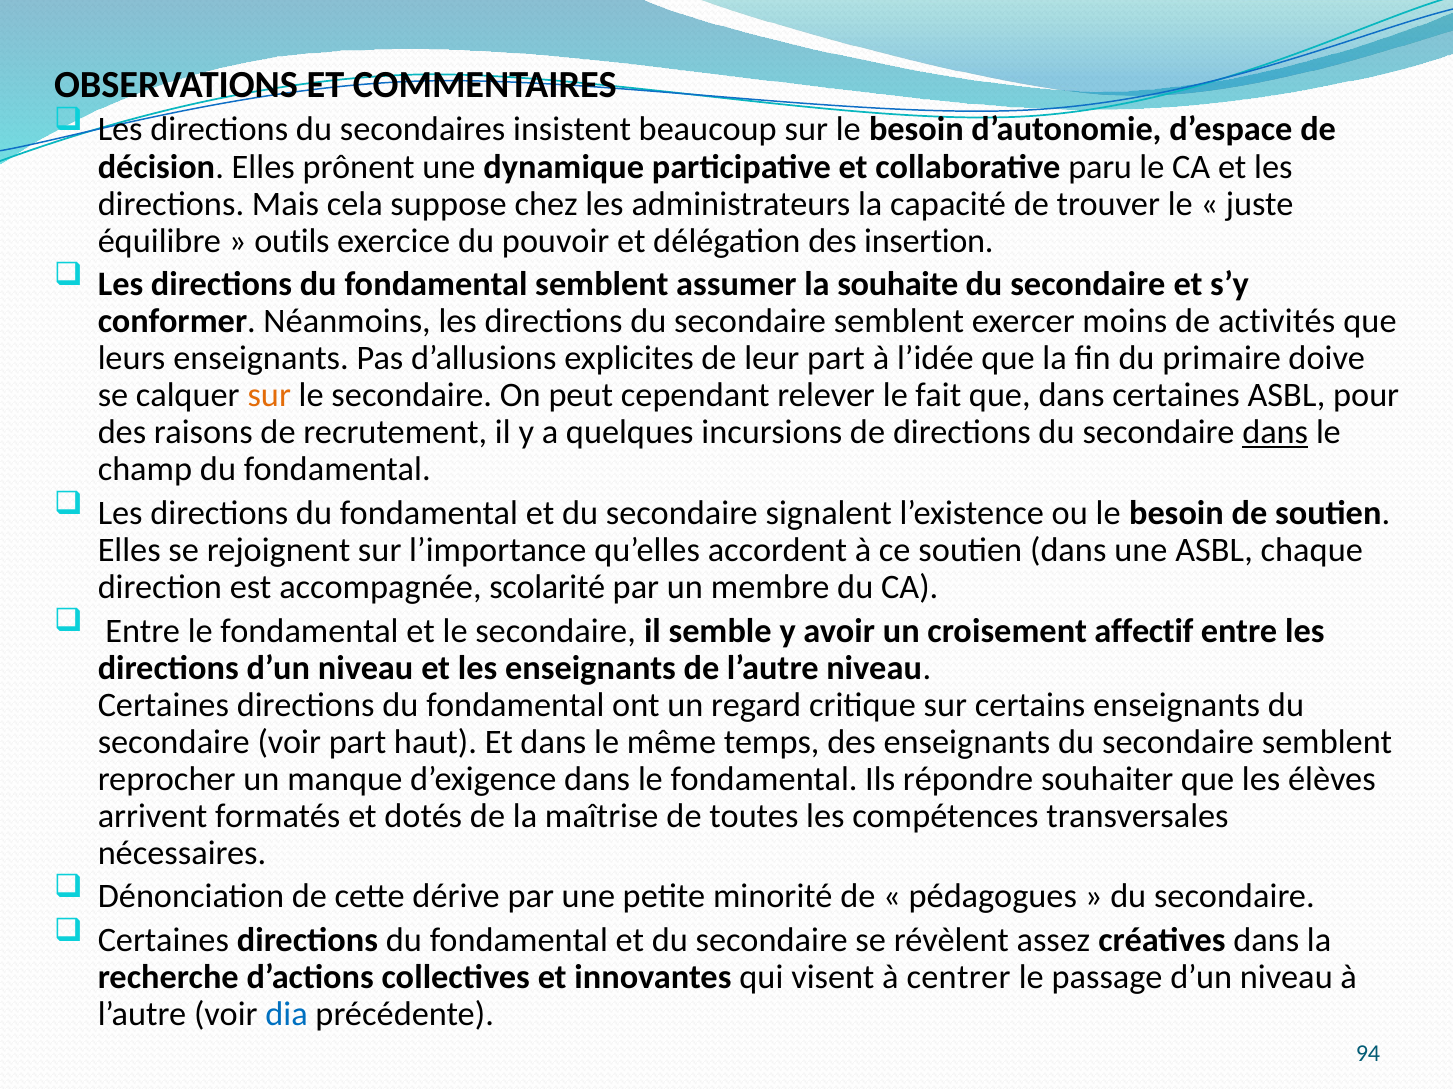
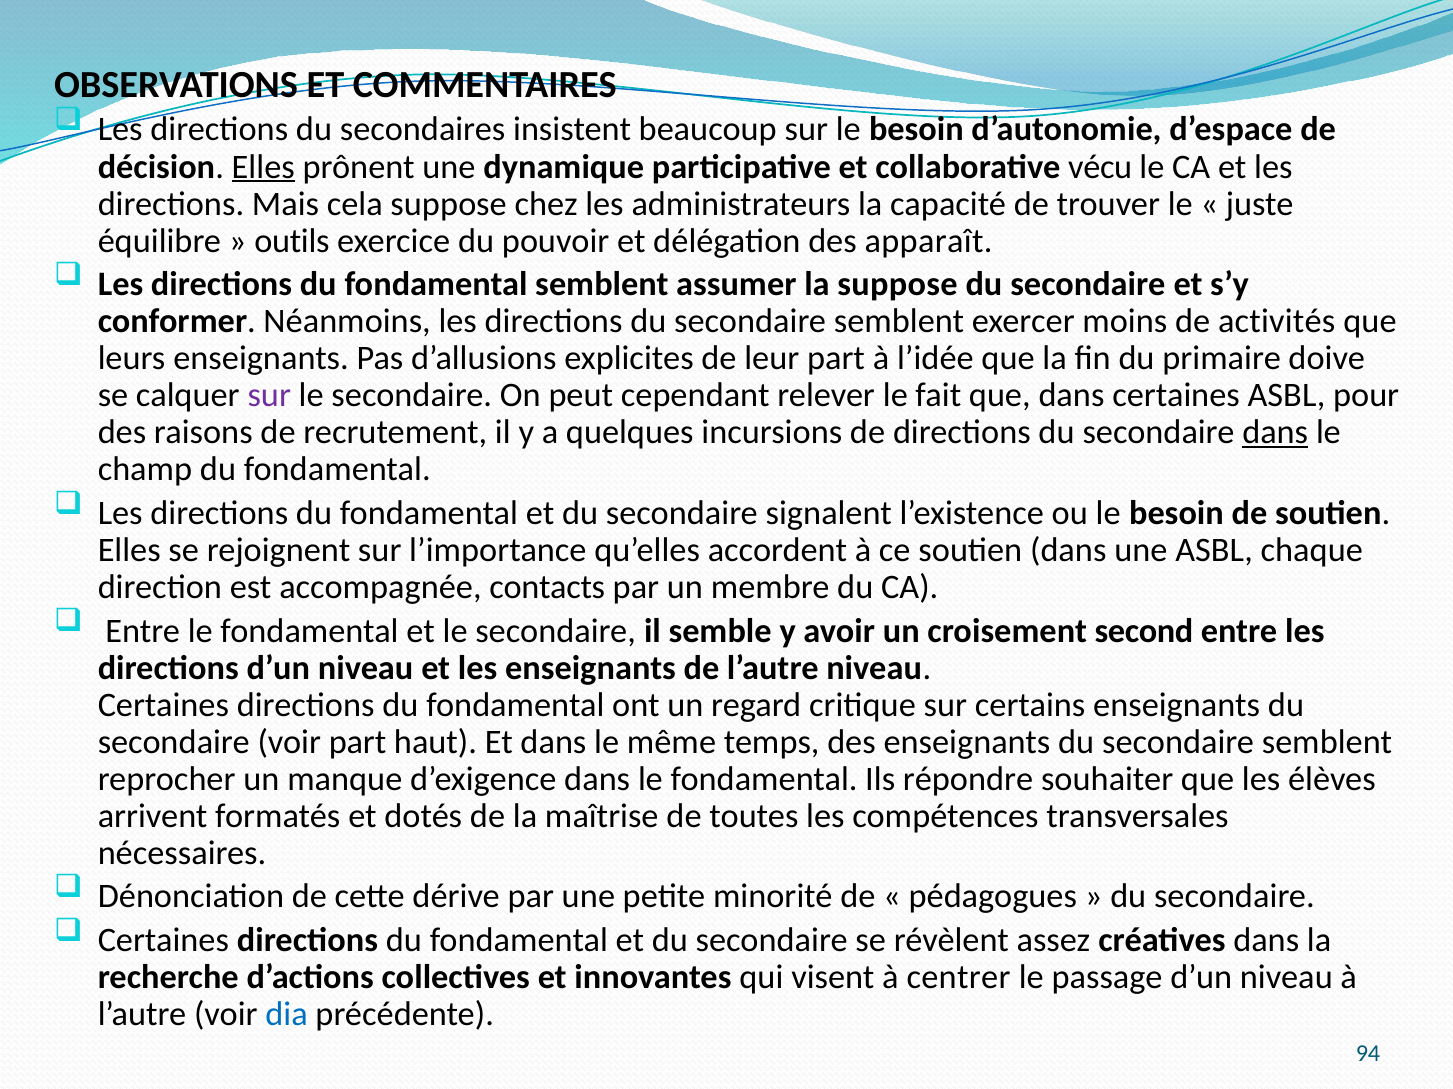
Elles underline: none -> present (263, 167)
paru: paru -> vécu (1100, 167)
insertion: insertion -> apparaît (929, 241)
la souhaite: souhaite -> suppose (898, 285)
sur colour: orange -> purple (269, 396)
scolarité: scolarité -> contacts (547, 588)
affectif: affectif -> second (1144, 631)
